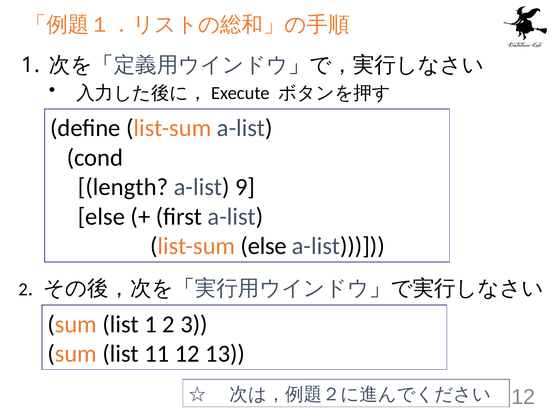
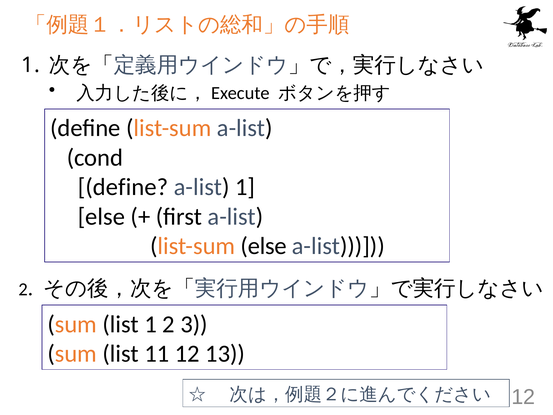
length: length -> define (123, 187)
a-list 9: 9 -> 1 (245, 187)
